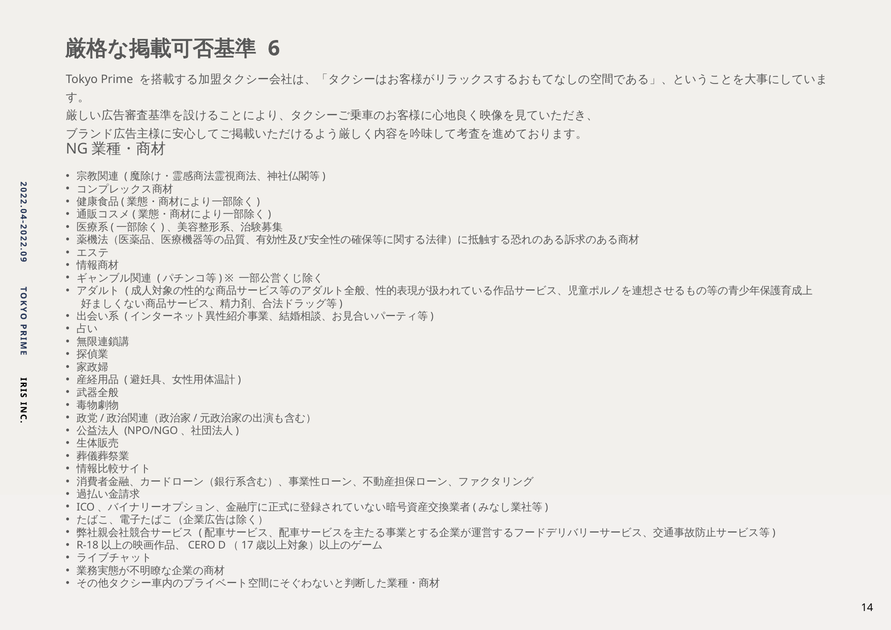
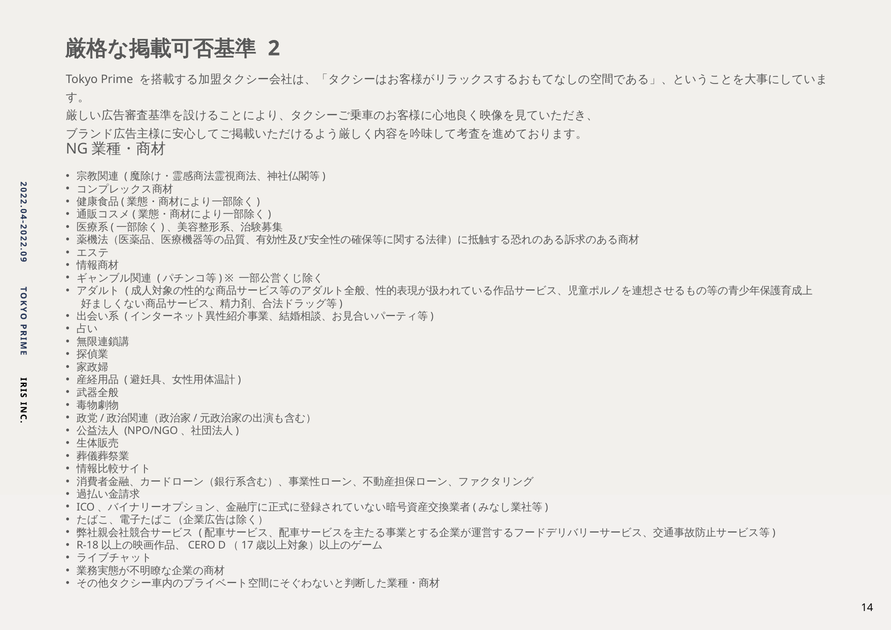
6: 6 -> 2 (274, 48)
